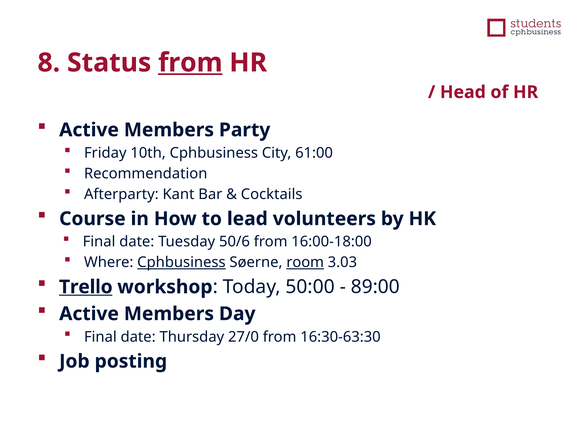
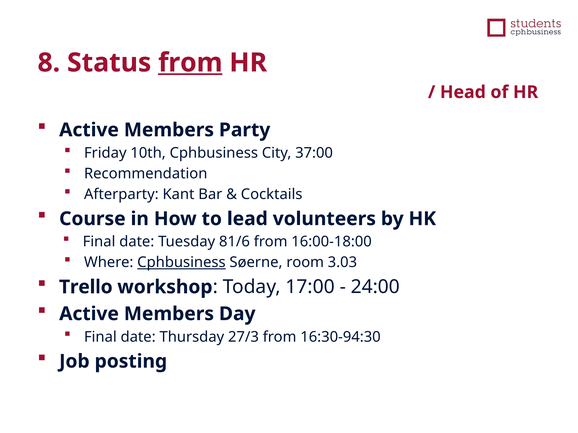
61:00: 61:00 -> 37:00 (314, 153)
50/6: 50/6 -> 81/6 (235, 242)
room underline: present -> none (305, 263)
Trello underline: present -> none (86, 287)
50:00: 50:00 -> 17:00 (310, 287)
89:00: 89:00 -> 24:00 (375, 287)
27/0: 27/0 -> 27/3 (243, 337)
16:30-63:30: 16:30-63:30 -> 16:30-94:30 (341, 337)
